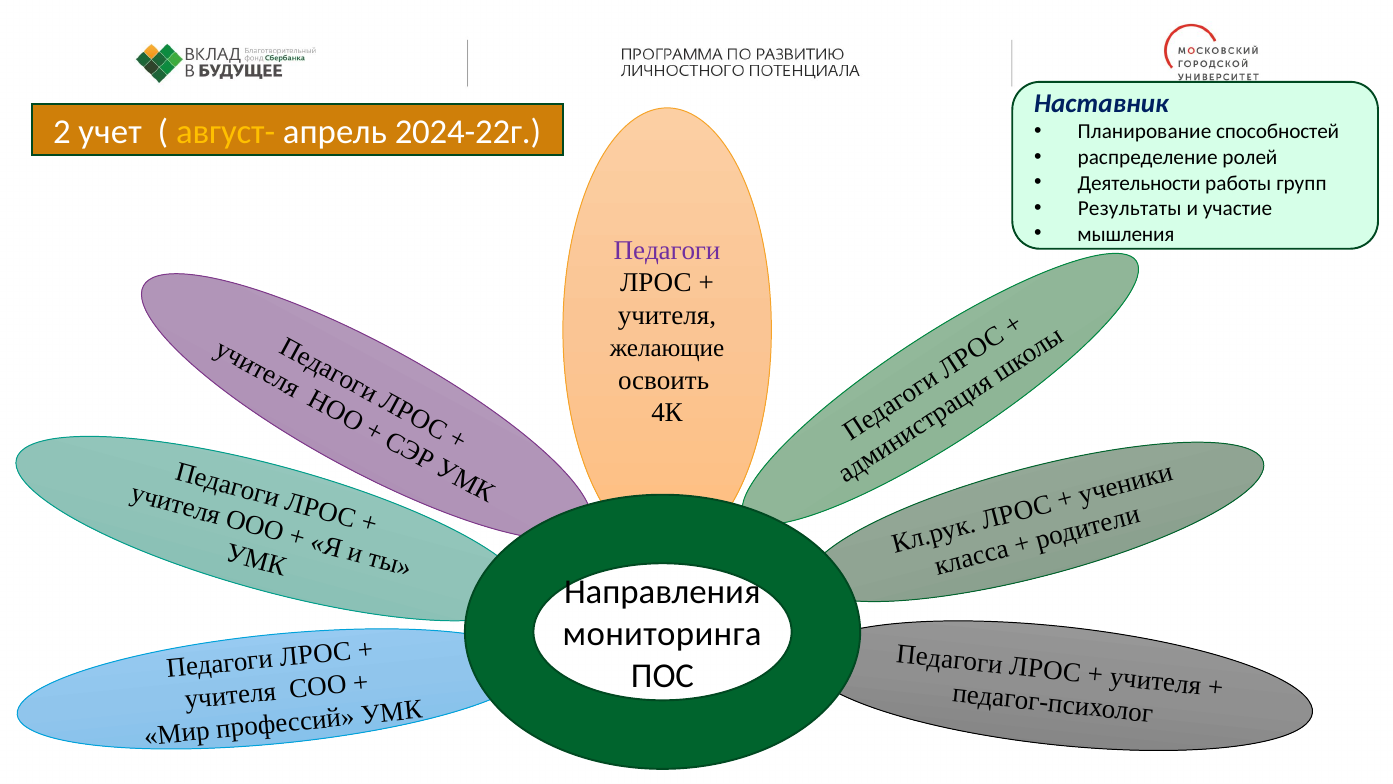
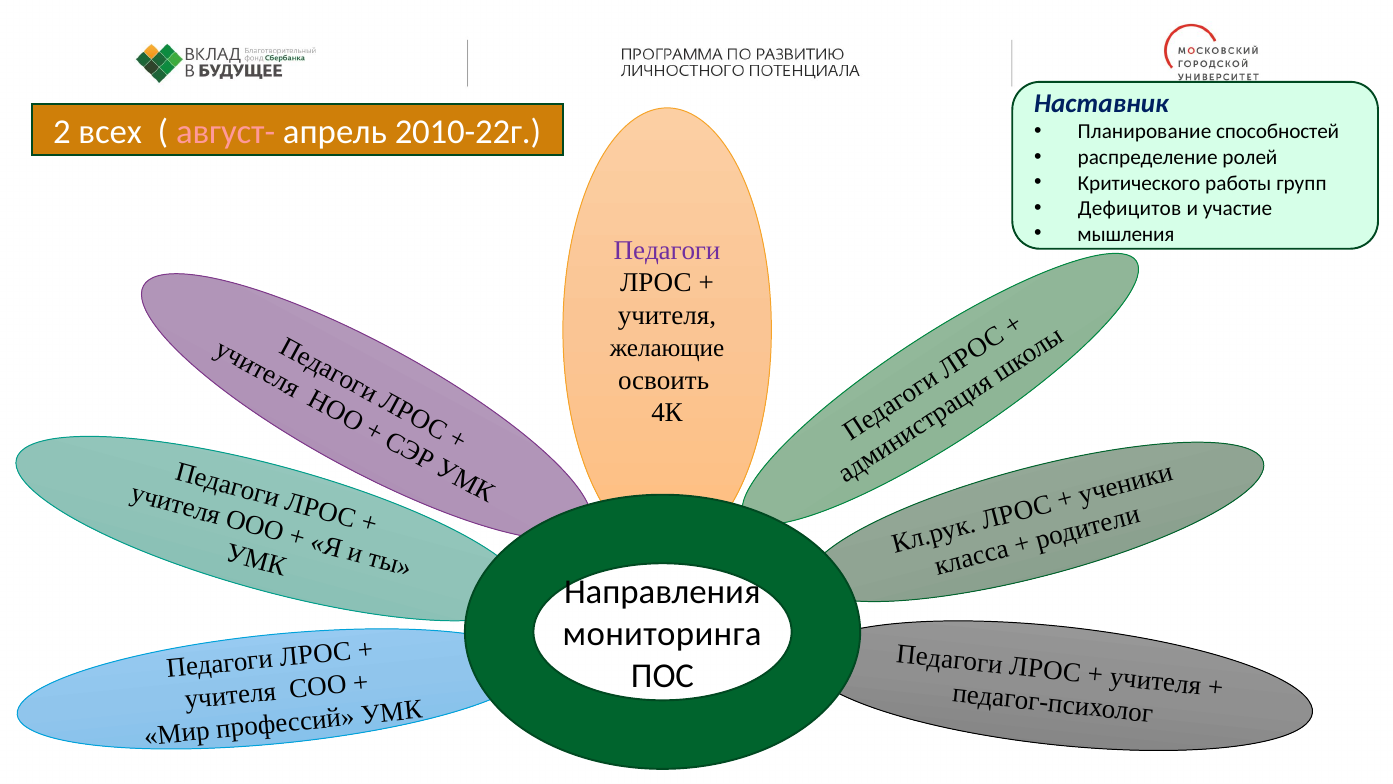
учет: учет -> всех (110, 132)
август- colour: yellow -> pink (226, 132)
2024-22г: 2024-22г -> 2010-22г (468, 132)
Деятельности: Деятельности -> Критического (1139, 183)
Результаты: Результаты -> Дефицитов (1130, 208)
